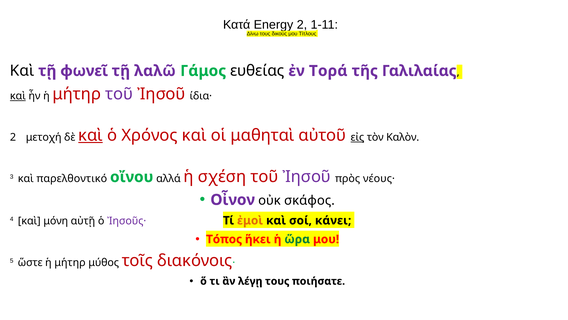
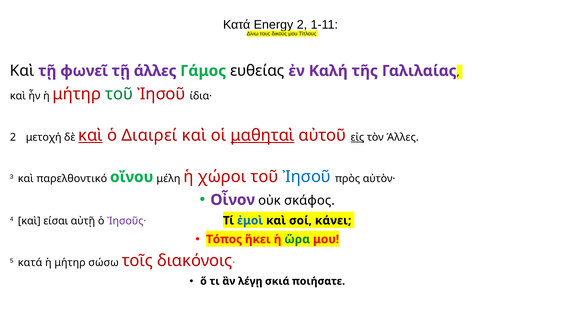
τῇ λαλῶ: λαλῶ -> άλλες (155, 71)
Τορά: Τορά -> Καλή (328, 71)
καὶ underline: present -> none (18, 96)
τοῦ colour: purple -> green (119, 94)
Χρόνος: Χρόνος -> Διαιρεί (149, 135)
μαθηταὶ underline: none -> present (263, 135)
τὸν Καλὸν: Καλὸν -> Άλλες (403, 137)
αλλά: αλλά -> μέλη (168, 178)
σχέση: σχέση -> χώροι (222, 176)
Ἰησοῦ colour: purple -> blue (307, 176)
νέους·: νέους· -> αὐτὸν· (379, 178)
μόνη: μόνη -> είσαι (56, 221)
ἐμοὶ colour: orange -> blue (250, 220)
5 ὥστε: ὥστε -> κατά (30, 262)
μύθος: μύθος -> σώσω (104, 262)
λέγῃ τους: τους -> σκιά (277, 281)
